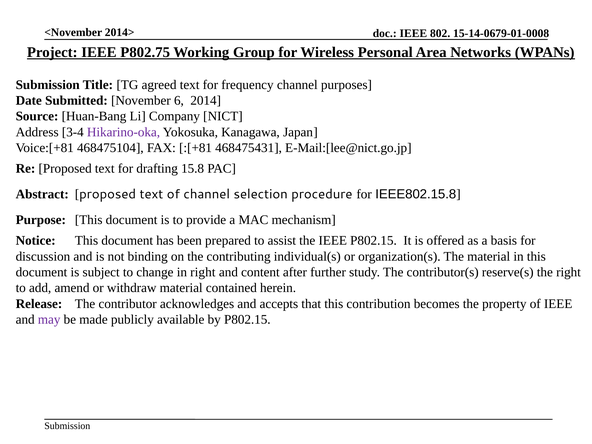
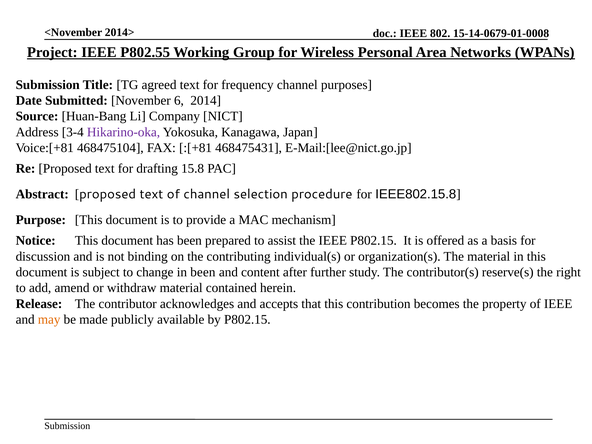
P802.75: P802.75 -> P802.55 (145, 52)
in right: right -> been (203, 272)
may colour: purple -> orange (49, 319)
